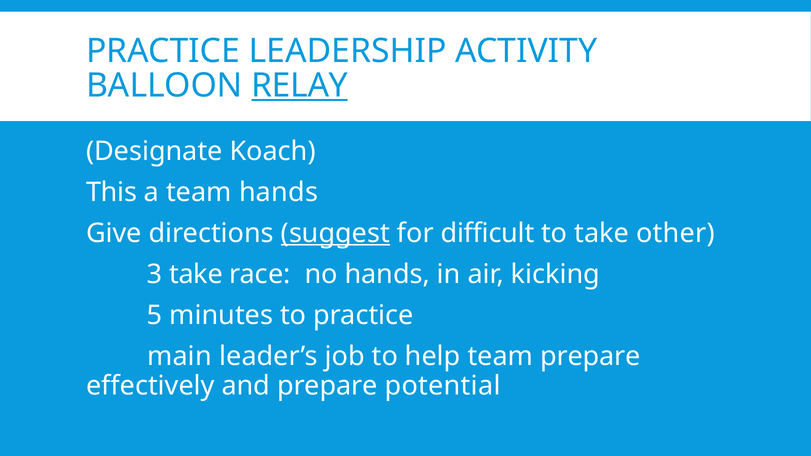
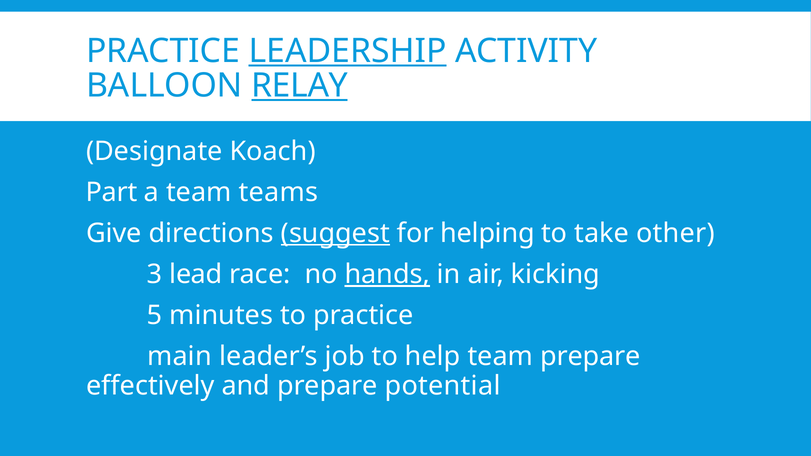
LEADERSHIP underline: none -> present (348, 51)
This: This -> Part (112, 192)
team hands: hands -> teams (279, 192)
difficult: difficult -> helping (488, 233)
3 take: take -> lead (196, 274)
hands underline: none -> present (387, 274)
